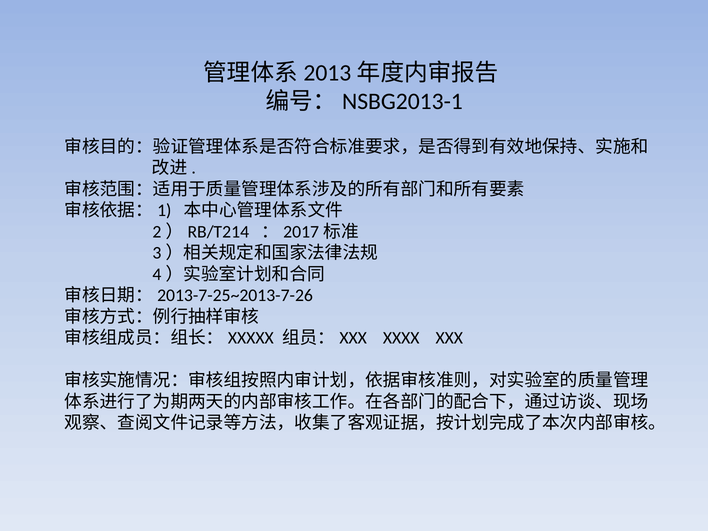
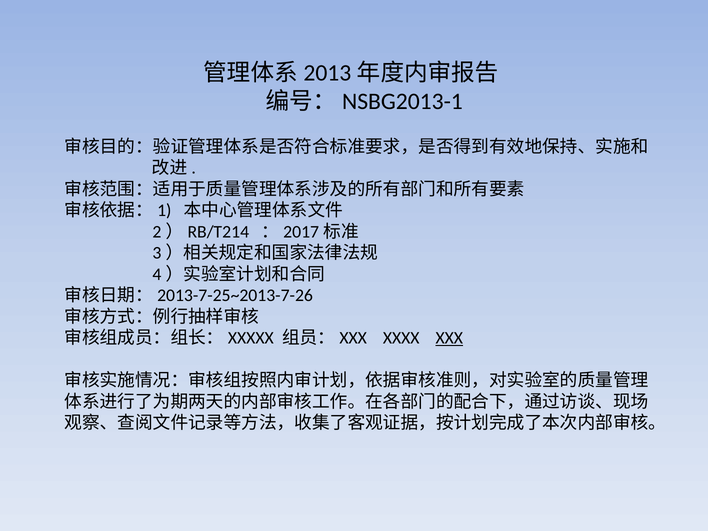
XXX underline: none -> present (449, 338)
